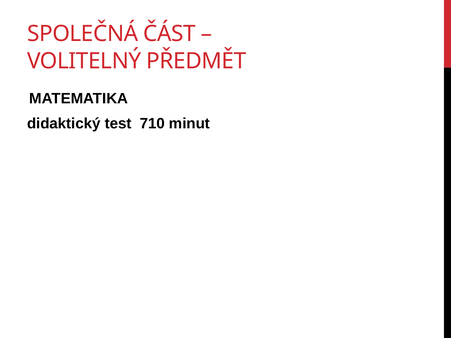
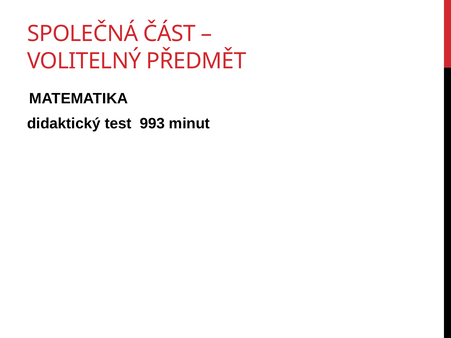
710: 710 -> 993 (152, 124)
